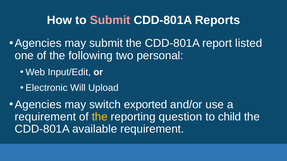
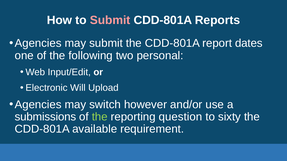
listed: listed -> dates (249, 43)
exported: exported -> however (146, 105)
requirement: requirement -> submissions (45, 117)
the colour: yellow -> light green (100, 117)
child: child -> sixty (230, 117)
